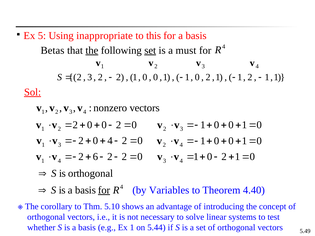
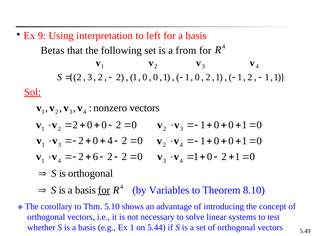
5: 5 -> 9 (42, 36)
inappropriate: inappropriate -> interpretation (105, 36)
this: this -> left (153, 36)
the underline: present -> none (92, 50)
set underline: present -> none (150, 50)
must: must -> from (186, 50)
4.40: 4.40 -> 8.10 (254, 190)
